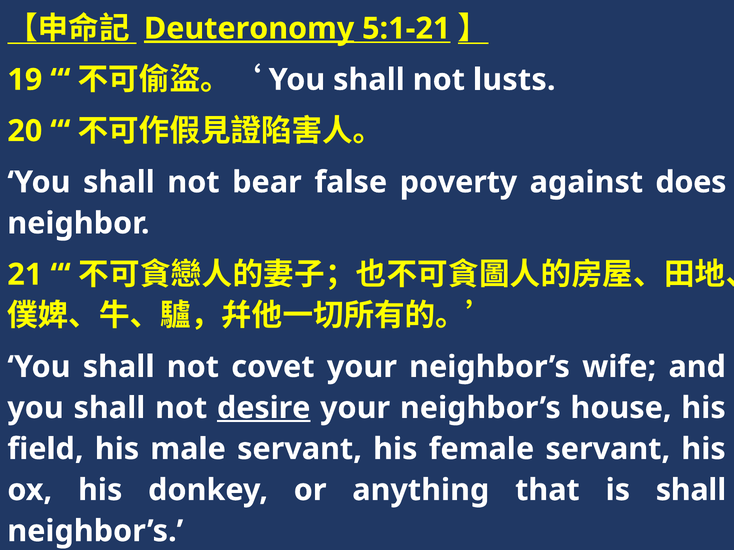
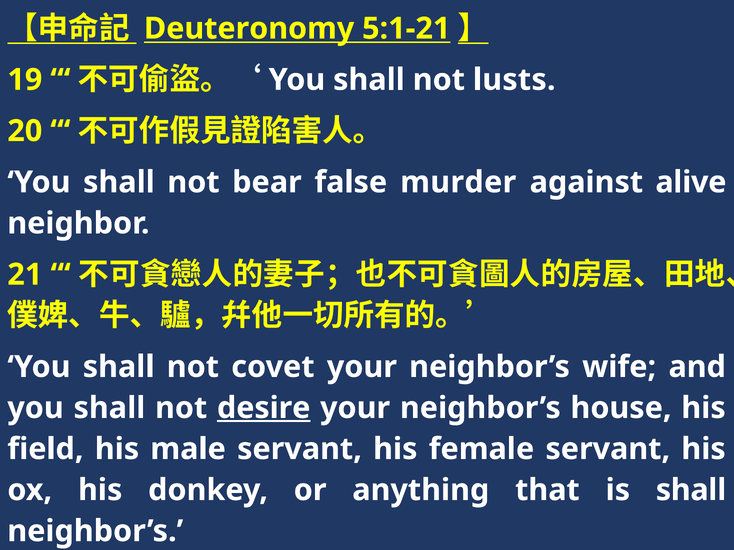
Deuteronomy underline: present -> none (249, 29)
poverty: poverty -> murder (458, 182)
does: does -> alive (691, 182)
